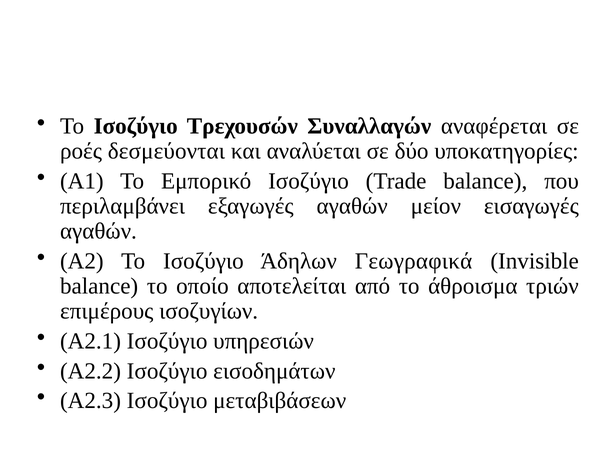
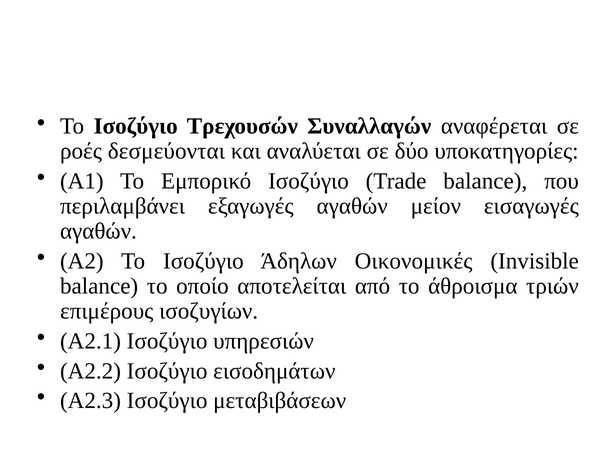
Γεωγραφικά: Γεωγραφικά -> Οικονομικές (414, 261)
